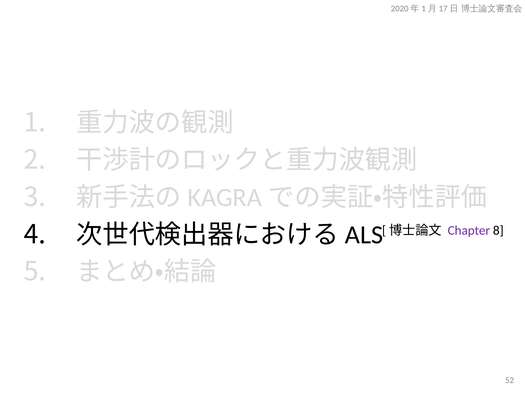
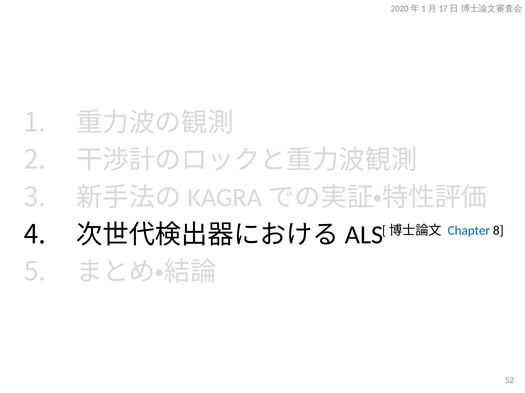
Chapter colour: purple -> blue (469, 231)
